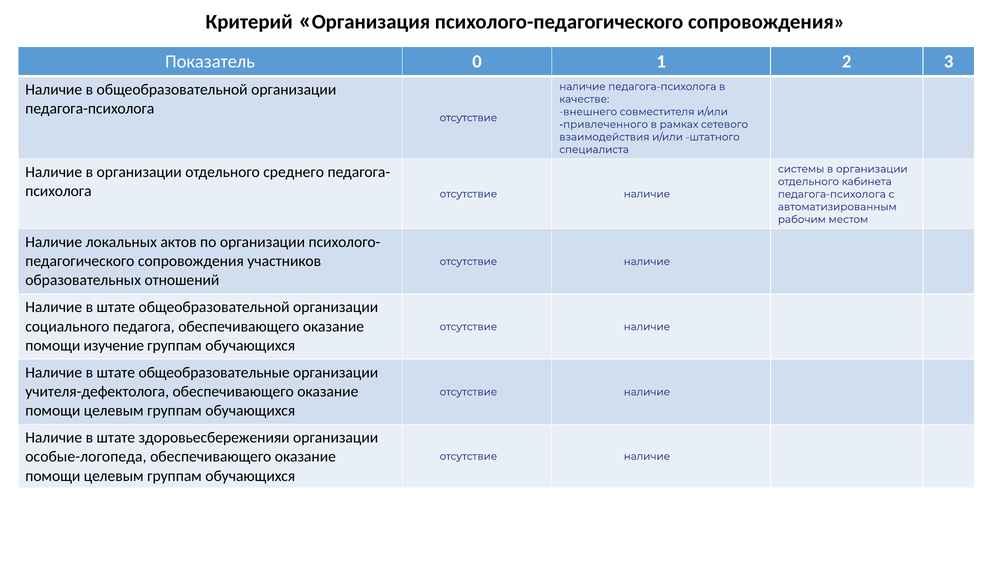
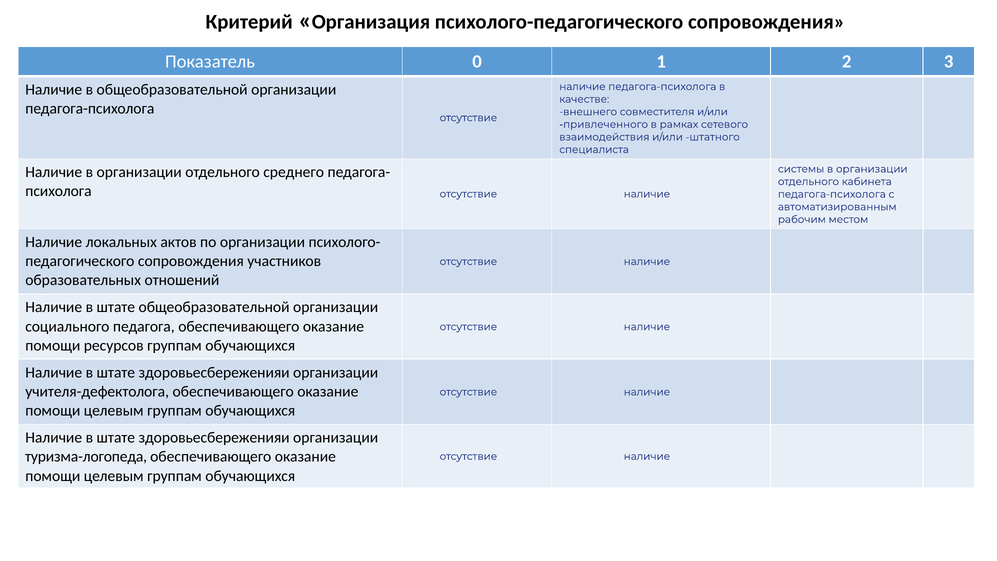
изучение: изучение -> ресурсов (114, 345)
общеобразовательные: общеобразовательные -> здоровьесбереженияи (214, 372)
особые-логопеда: особые-логопеда -> туризма-логопеда (86, 457)
